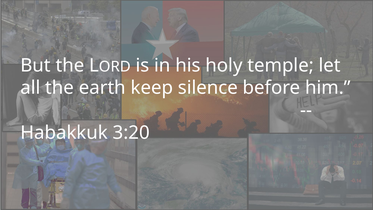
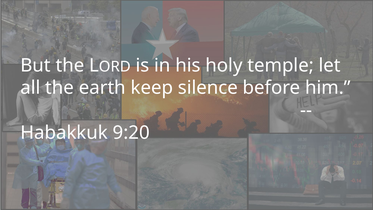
3:20: 3:20 -> 9:20 (131, 133)
